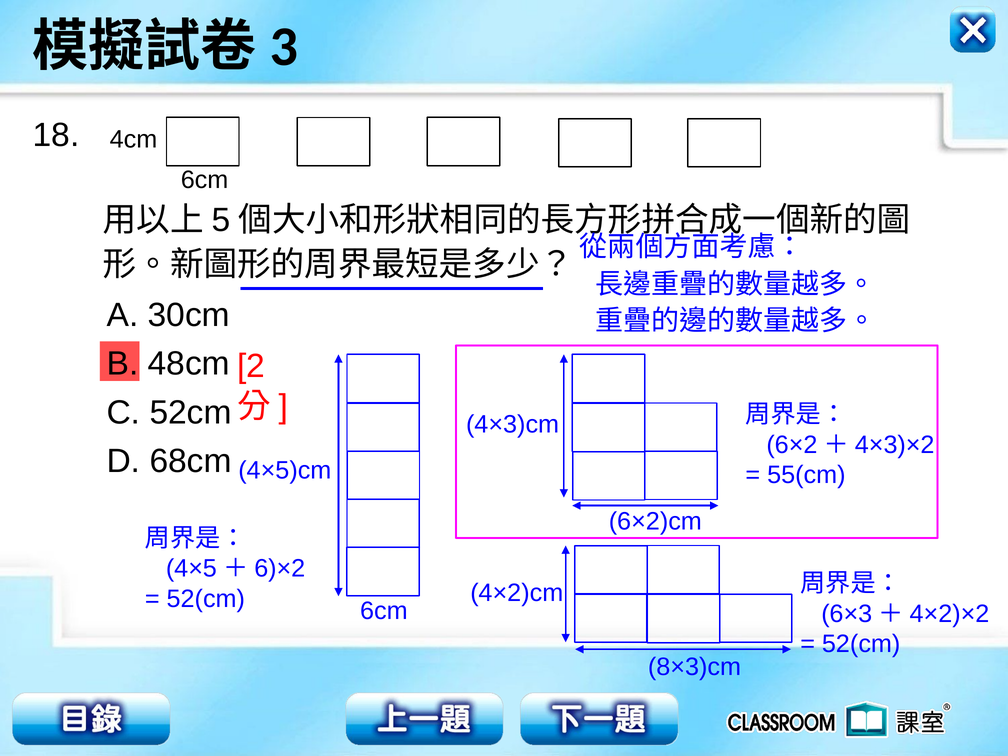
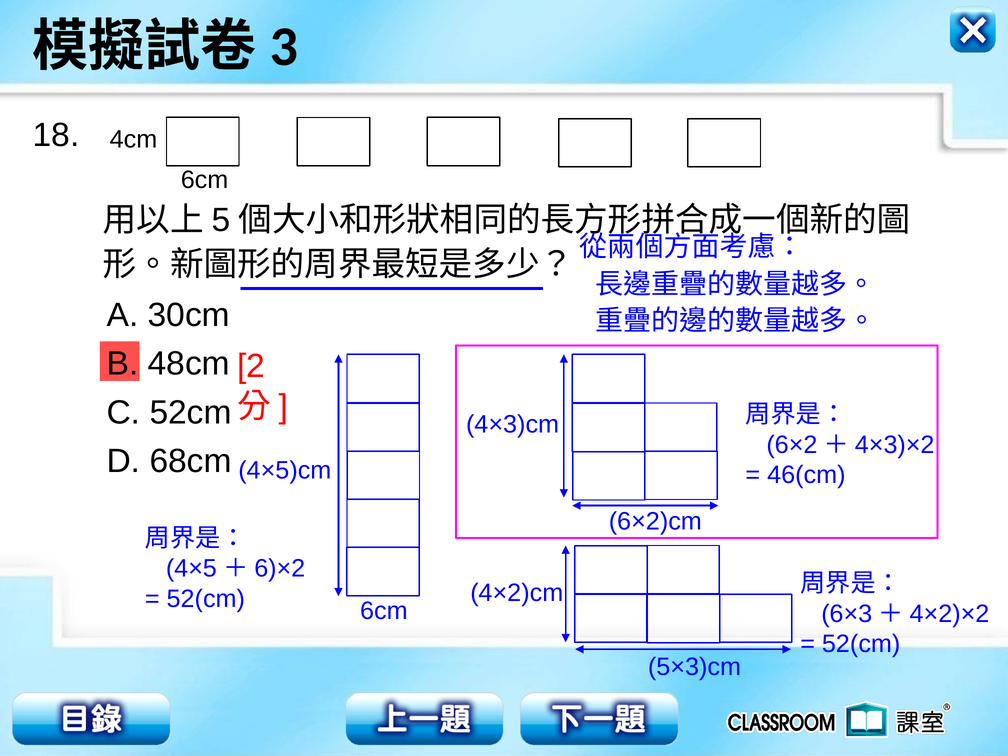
55(cm: 55(cm -> 46(cm (806, 475)
8×3)cm: 8×3)cm -> 5×3)cm (694, 667)
